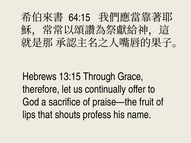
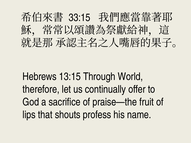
64:15: 64:15 -> 33:15 (80, 18)
Grace: Grace -> World (130, 77)
